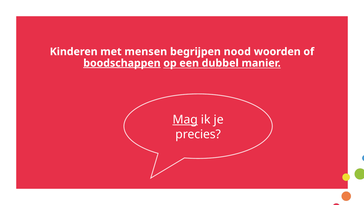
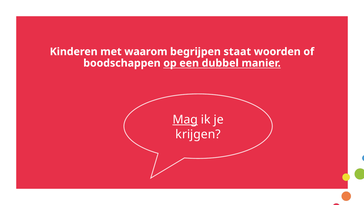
mensen: mensen -> waarom (146, 52)
nood: nood -> staat (237, 52)
boodschappen underline: present -> none (122, 63)
precies: precies -> krijgen (198, 134)
